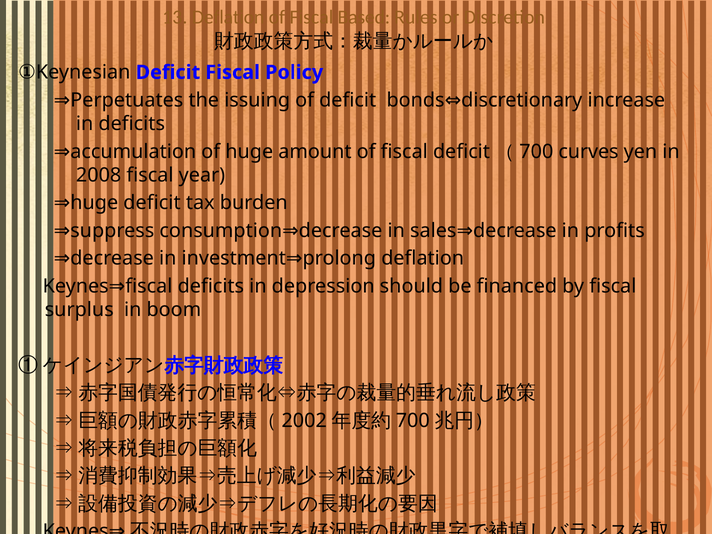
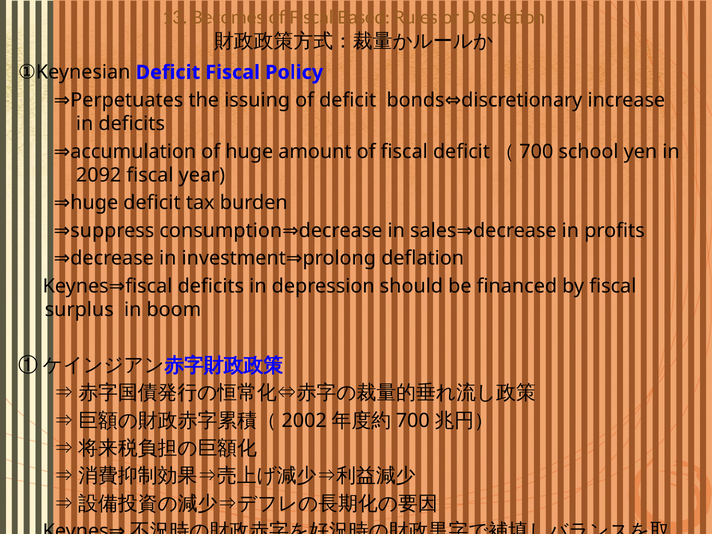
13 Deflation: Deflation -> Becomes (228, 17)
curves: curves -> school (588, 152)
2008: 2008 -> 2092 (99, 175)
